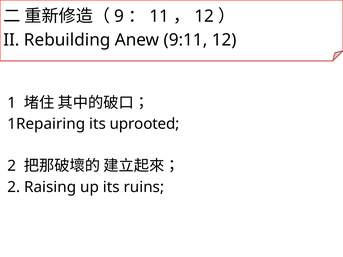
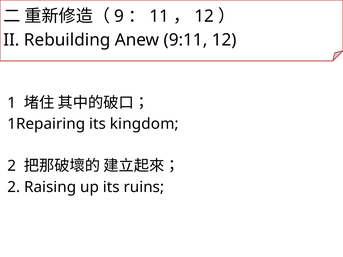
uprooted: uprooted -> kingdom (144, 124)
